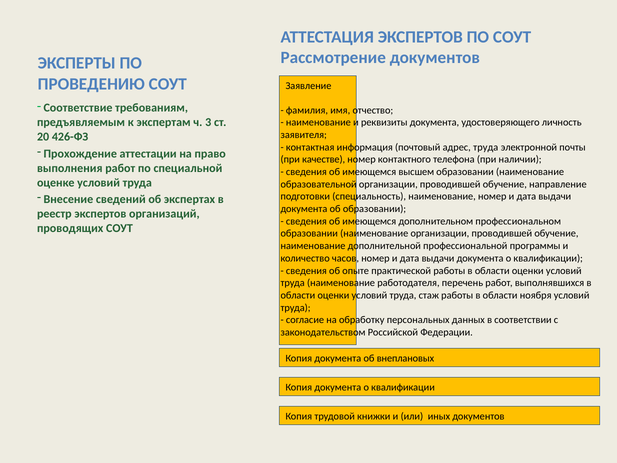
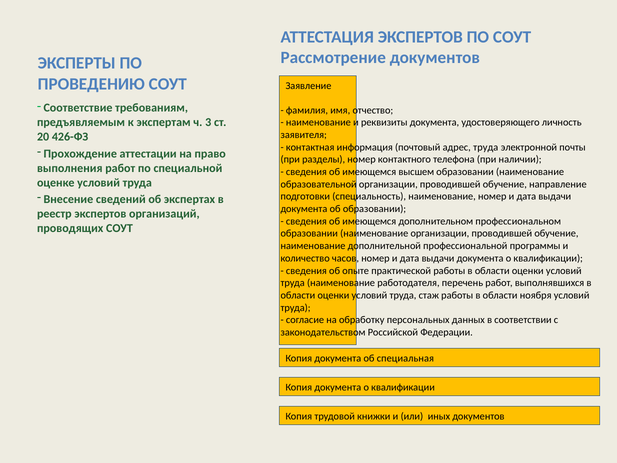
качестве: качестве -> разделы (324, 159)
внеплановых: внеплановых -> специальная (405, 358)
